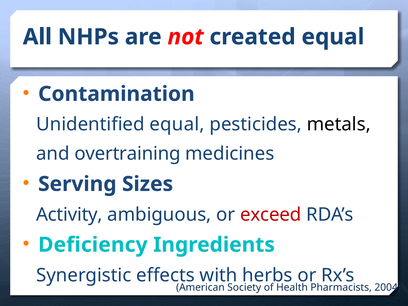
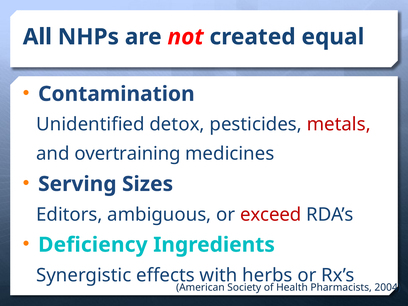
Unidentified equal: equal -> detox (177, 124)
metals colour: black -> red (339, 124)
Activity: Activity -> Editors (69, 215)
